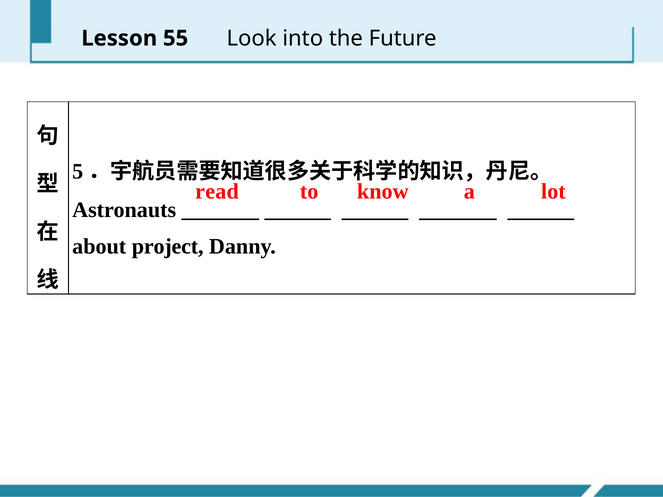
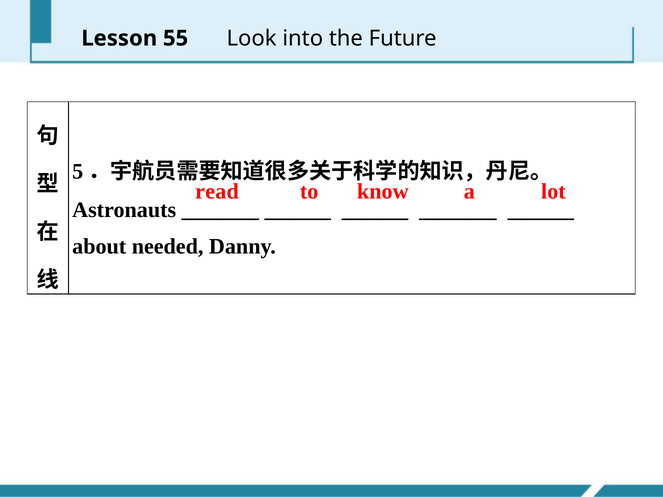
project: project -> needed (168, 247)
